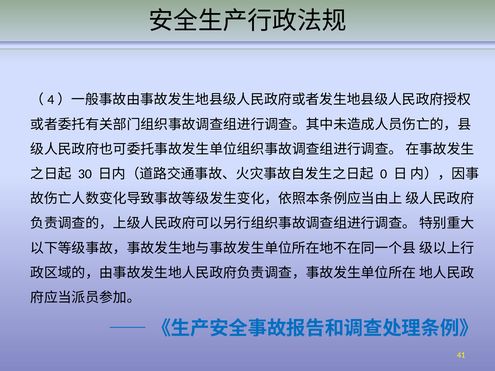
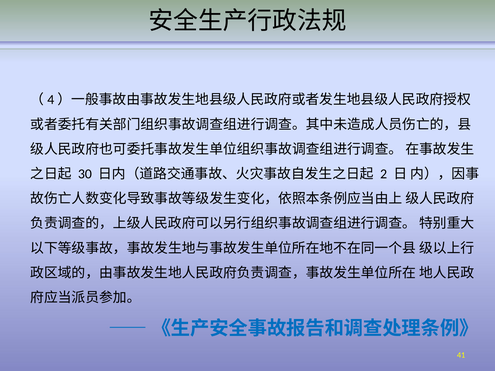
0: 0 -> 2 (384, 174)
